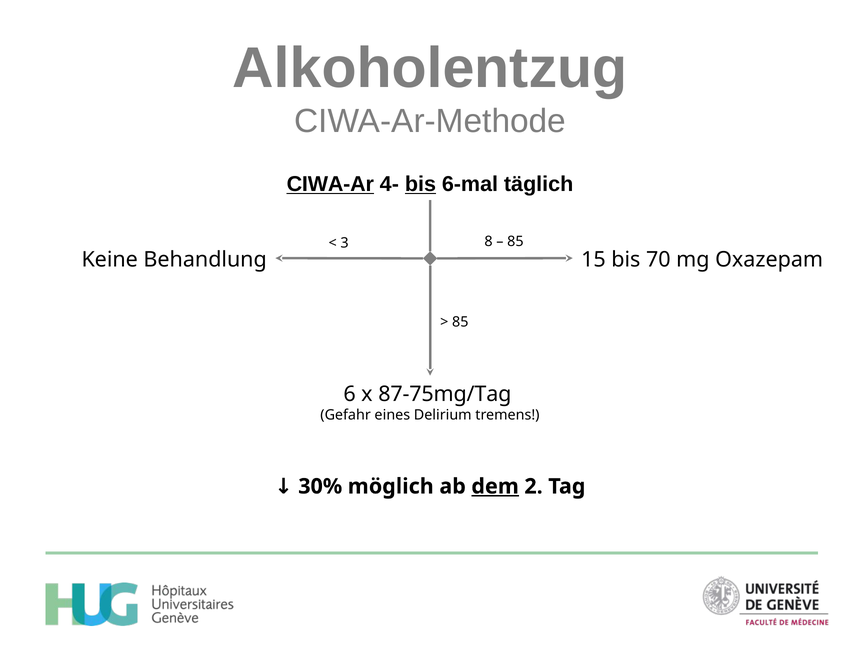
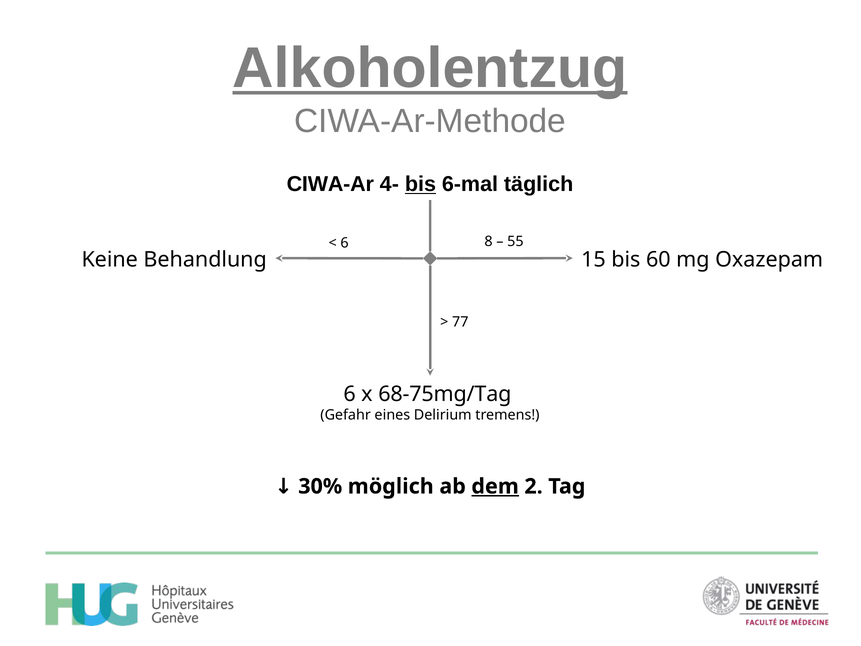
Alkoholentzug underline: none -> present (430, 68)
CIWA-Ar underline: present -> none (330, 184)
85: 85 -> 55 (515, 242)
3: 3 -> 6 (345, 243)
70: 70 -> 60 (658, 260)
85: 85 -> 77 (460, 322)
87-75mg/Tag: 87-75mg/Tag -> 68-75mg/Tag (445, 394)
